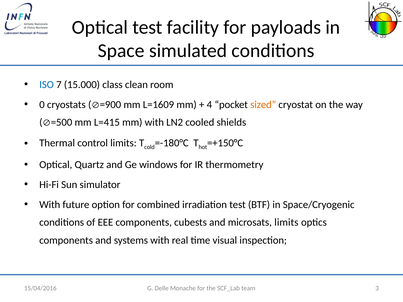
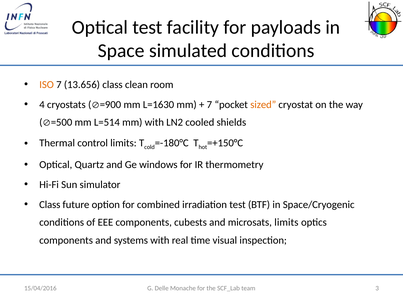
ISO colour: blue -> orange (47, 85)
15.000: 15.000 -> 13.656 (82, 85)
0: 0 -> 4 (42, 105)
L=1609: L=1609 -> L=1630 (158, 105)
4: 4 -> 7 (209, 105)
L=415: L=415 -> L=514 (107, 123)
With: With -> Class (50, 205)
